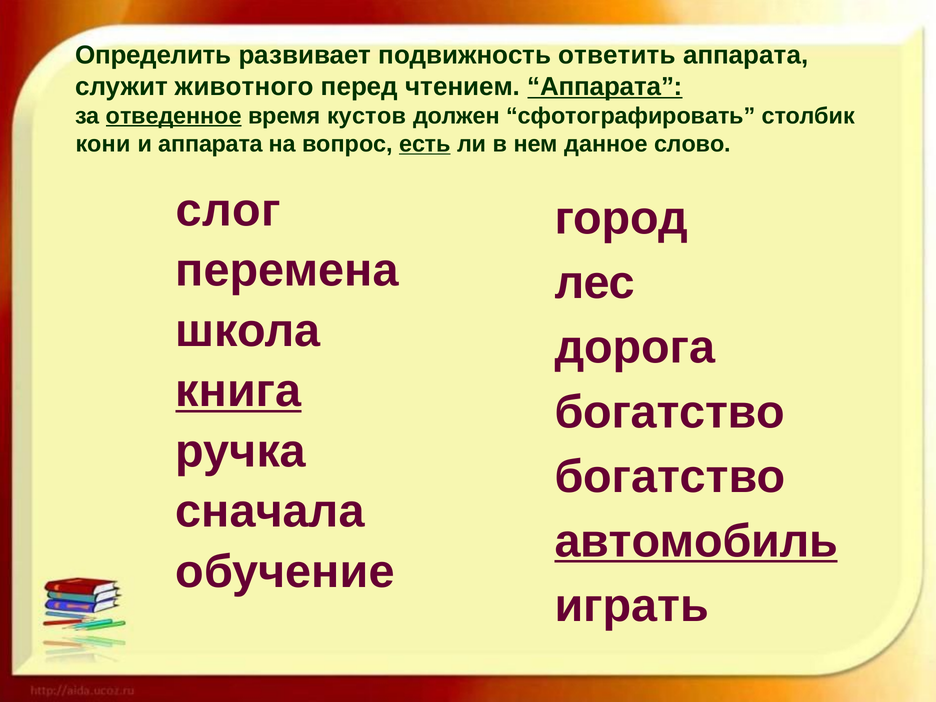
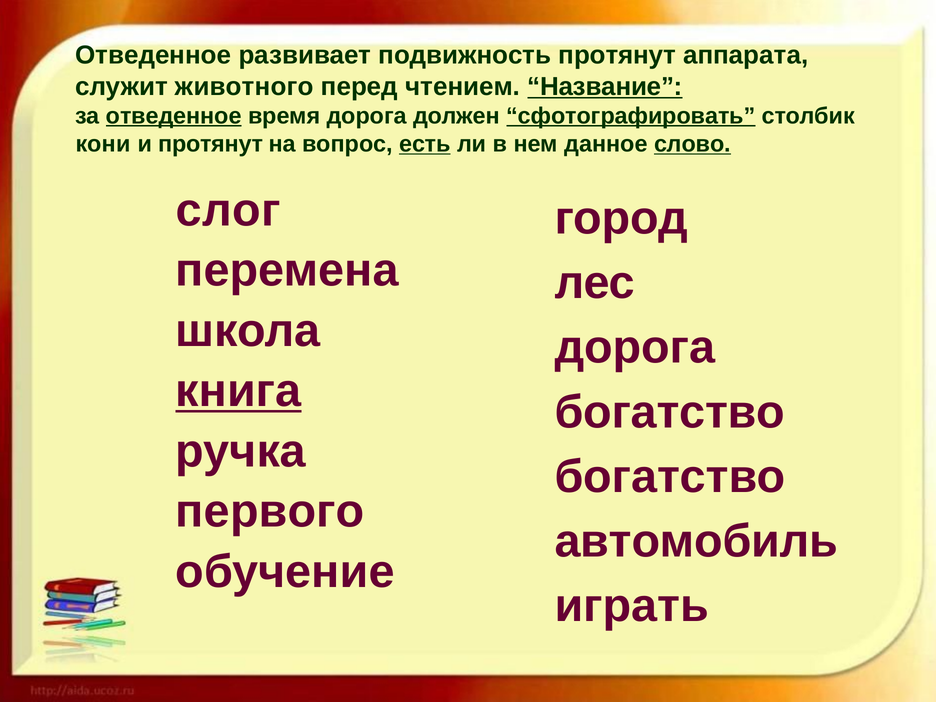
Определить: Определить -> Отведенное (153, 55)
подвижность ответить: ответить -> протянут (617, 55)
чтением Аппарата: Аппарата -> Название (605, 86)
время кустов: кустов -> дорога (367, 116)
сфотографировать underline: none -> present (631, 116)
и аппарата: аппарата -> протянут (211, 144)
слово underline: none -> present (692, 144)
сначала: сначала -> первого (270, 512)
автомобиль underline: present -> none (696, 541)
